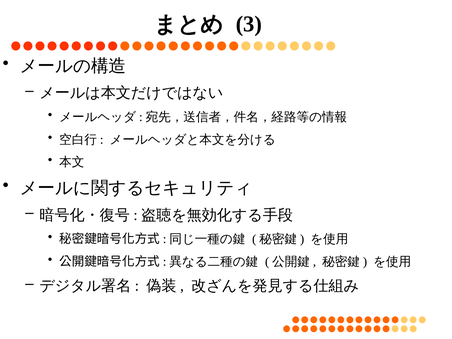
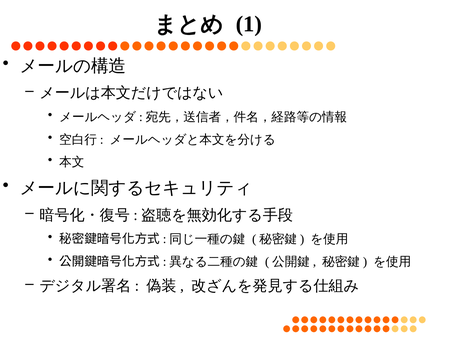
3: 3 -> 1 (249, 24)
